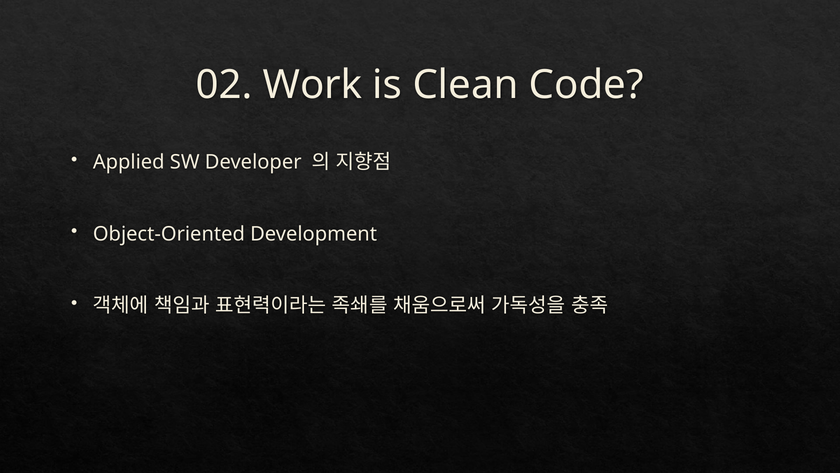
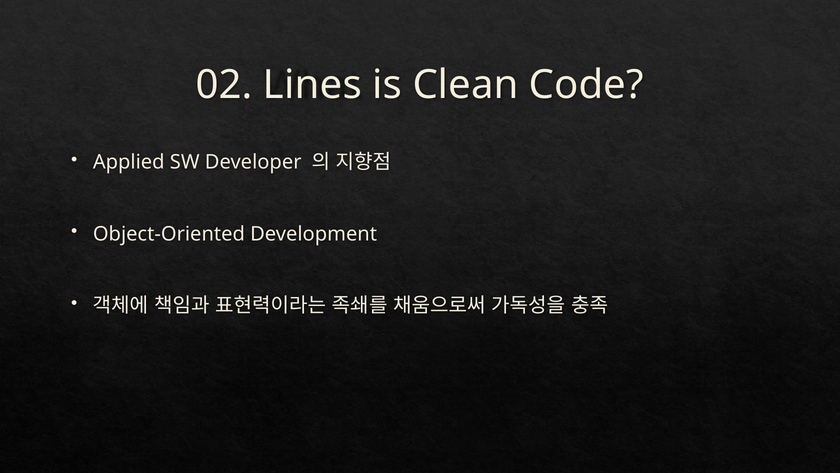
Work: Work -> Lines (312, 85)
